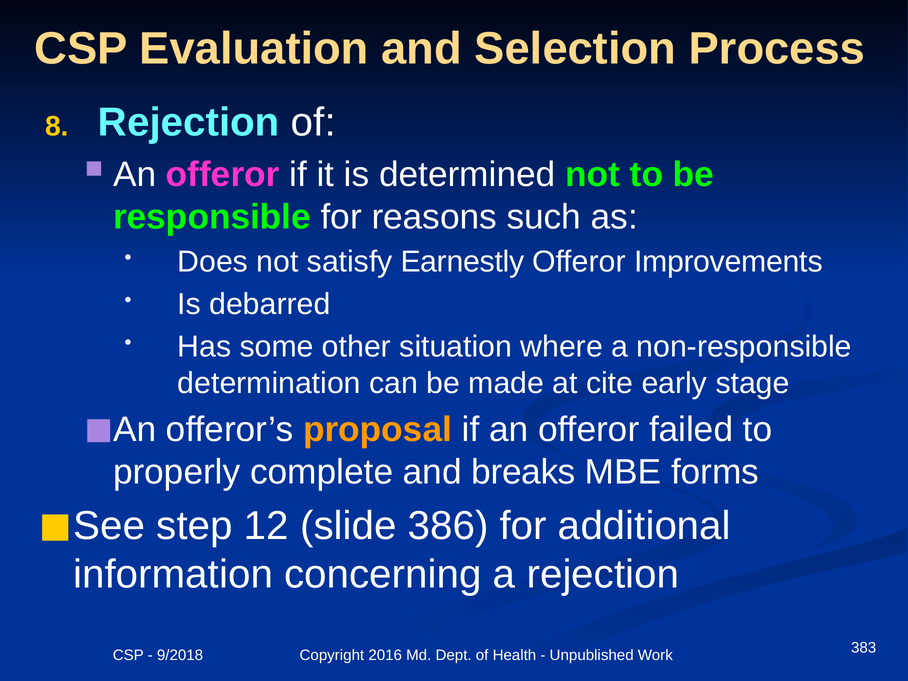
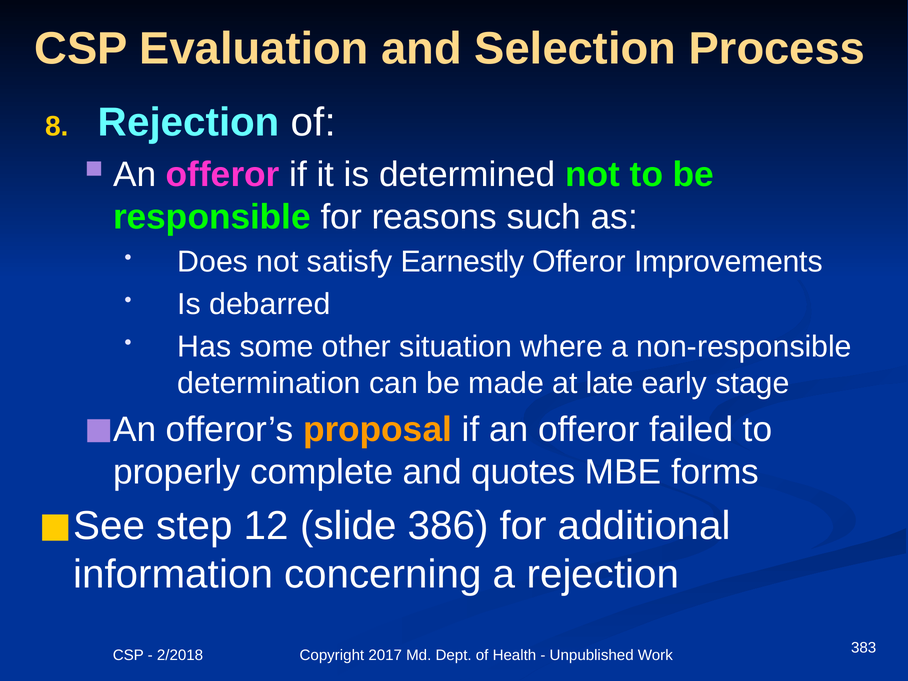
cite: cite -> late (610, 383)
breaks: breaks -> quotes (523, 472)
9/2018: 9/2018 -> 2/2018 (180, 655)
2016: 2016 -> 2017 (385, 655)
